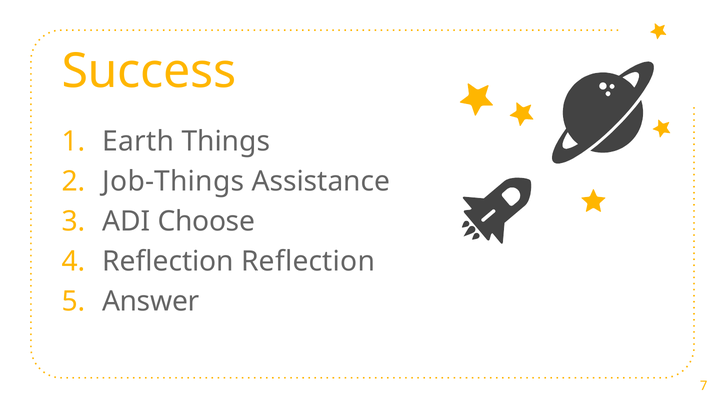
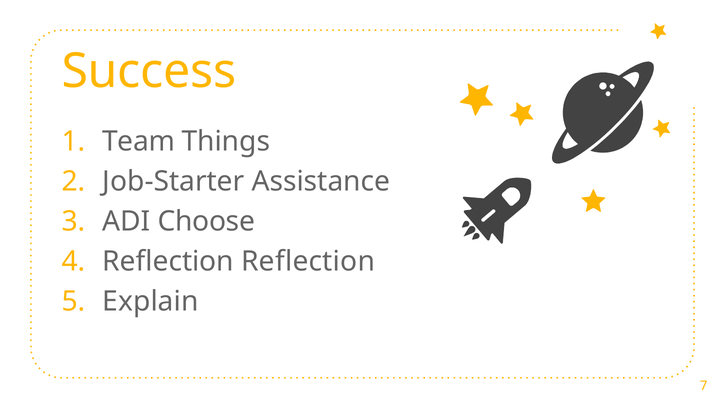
Earth: Earth -> Team (138, 142)
Job-Things: Job-Things -> Job-Starter (173, 181)
Answer: Answer -> Explain (151, 301)
